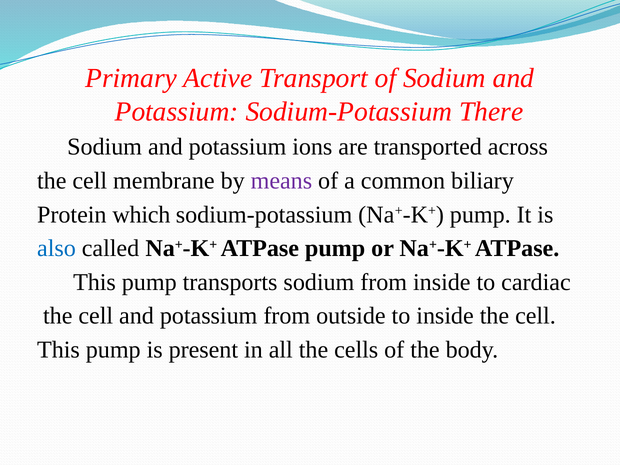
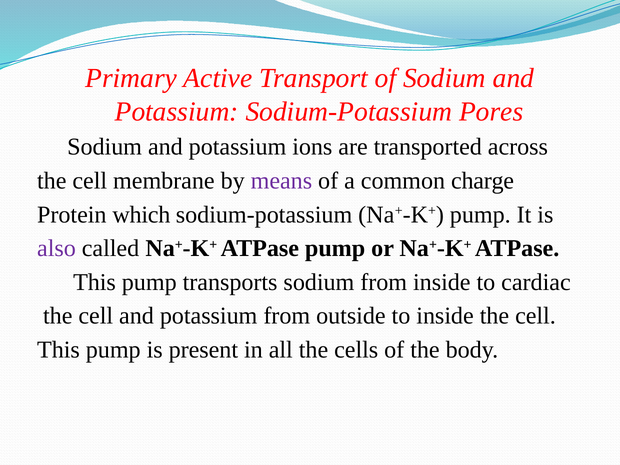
There: There -> Pores (491, 111)
biliary: biliary -> charge (483, 181)
also colour: blue -> purple (56, 248)
